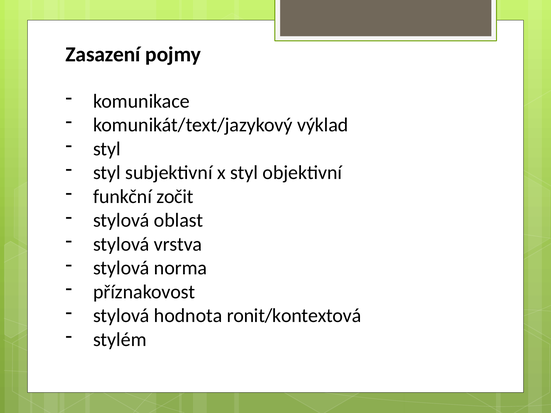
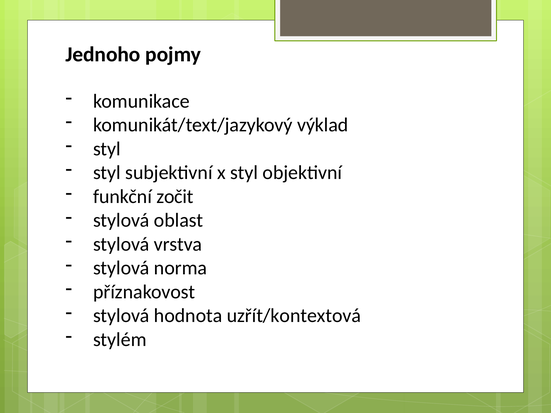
Zasazení: Zasazení -> Jednoho (103, 54)
ronit/kontextová: ronit/kontextová -> uzřít/kontextová (294, 316)
